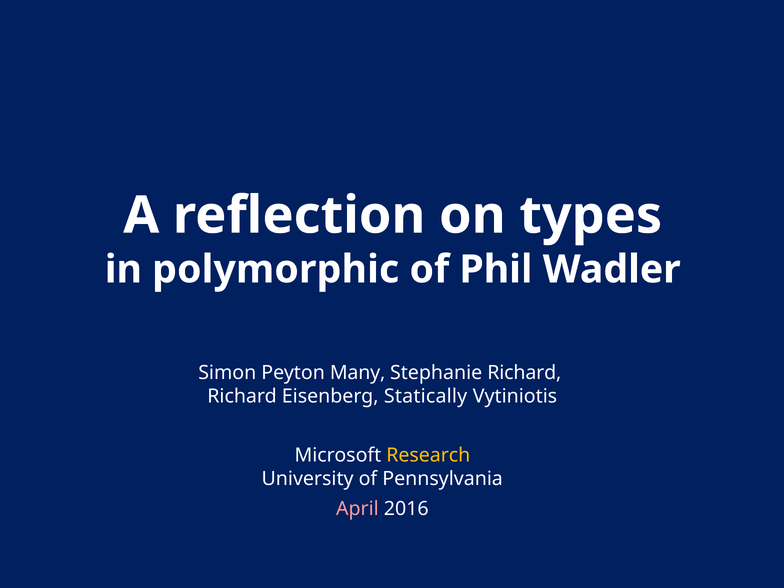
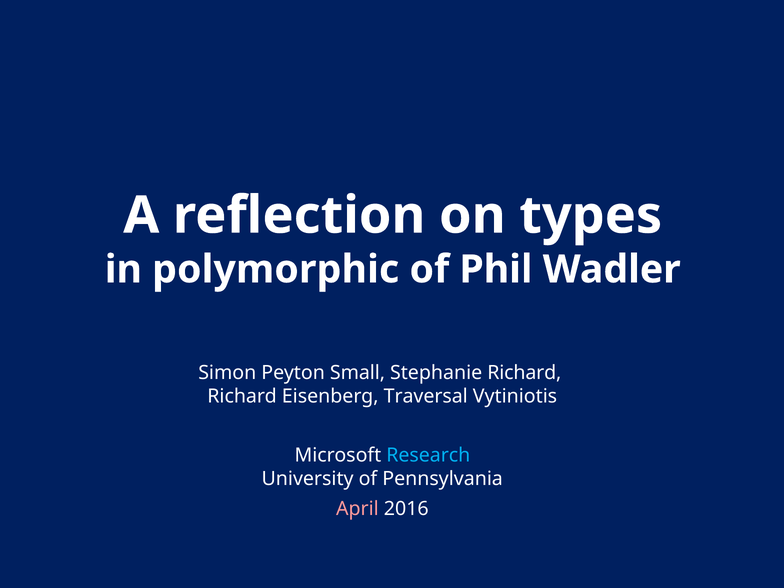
Many: Many -> Small (358, 373)
Statically: Statically -> Traversal (426, 396)
Research colour: yellow -> light blue (428, 456)
